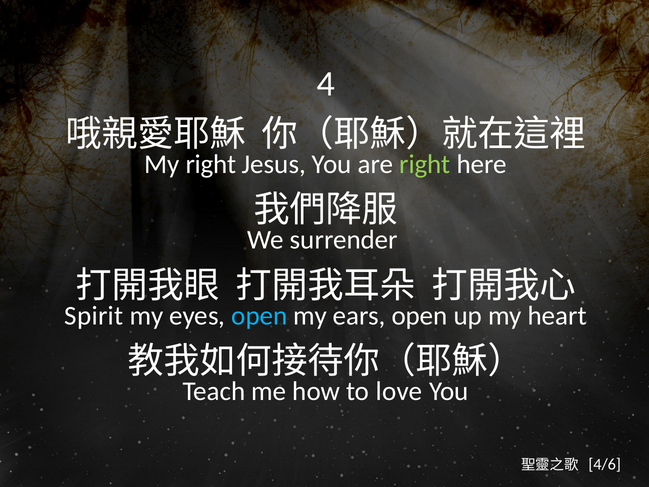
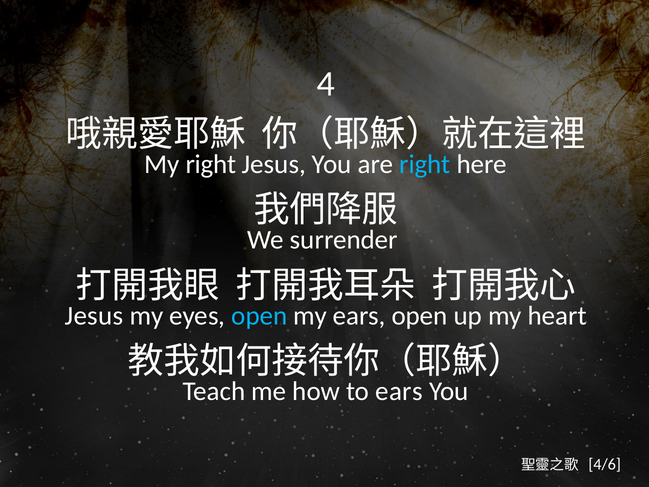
right colour: light green -> light blue (425, 164)
Spirit: Spirit -> Jesus (94, 316)
to love: love -> ears (399, 391)
